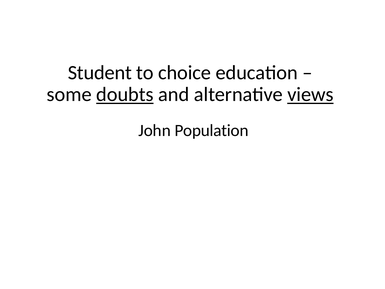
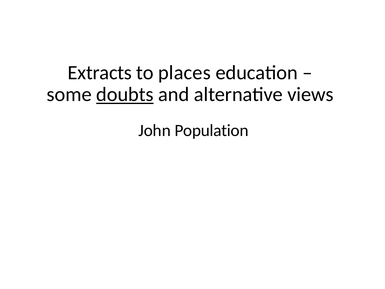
Student: Student -> Extracts (100, 73)
choice: choice -> places (184, 73)
views underline: present -> none (310, 94)
